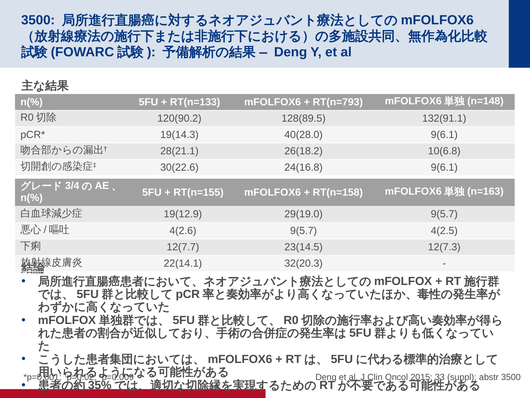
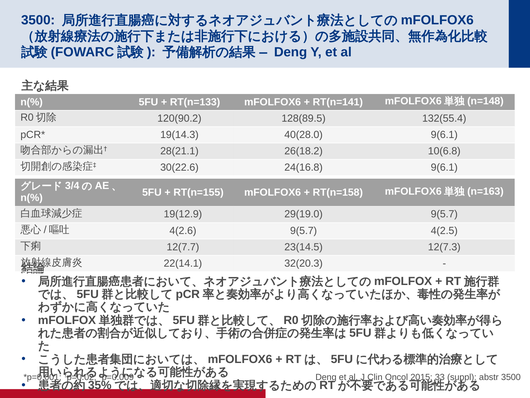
RT(n=793: RT(n=793 -> RT(n=141 (338, 102)
132(91.1: 132(91.1 -> 132(55.4 (444, 118)
